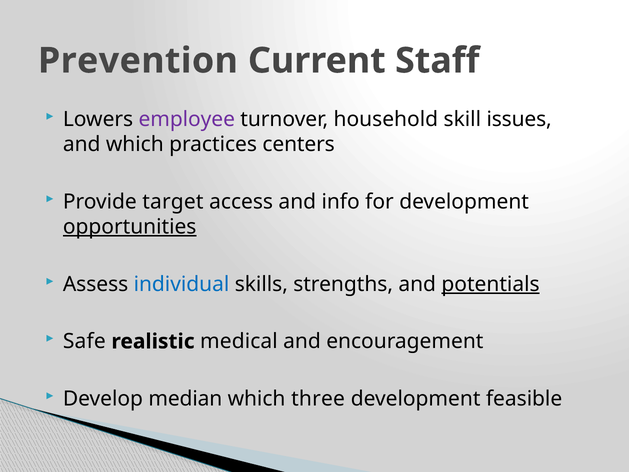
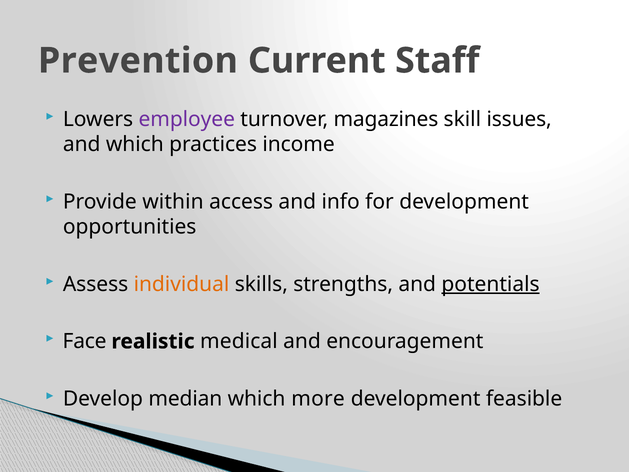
household: household -> magazines (386, 119)
centers: centers -> income (299, 144)
target: target -> within (173, 202)
opportunities underline: present -> none (130, 227)
individual colour: blue -> orange (181, 284)
Safe: Safe -> Face (85, 341)
three: three -> more (318, 399)
